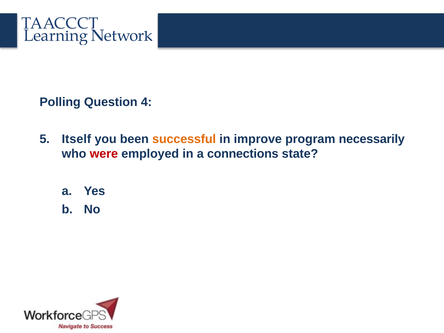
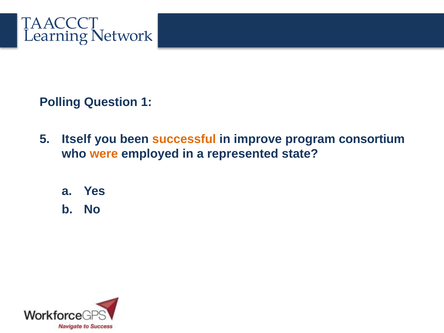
4: 4 -> 1 (146, 102)
necessarily: necessarily -> consortium (372, 139)
were colour: red -> orange (104, 154)
connections: connections -> represented (243, 154)
